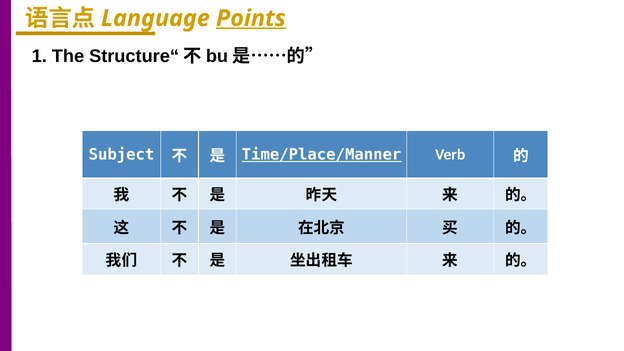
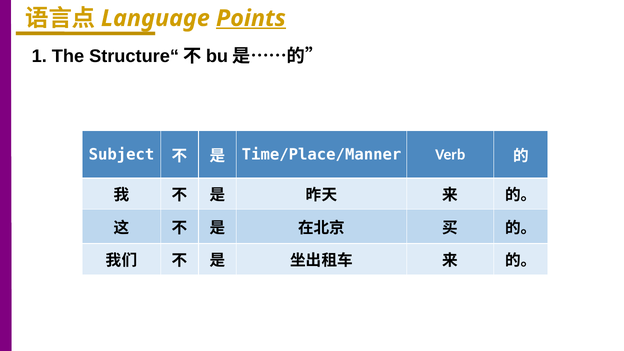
Time/Place/Manner underline: present -> none (322, 155)
